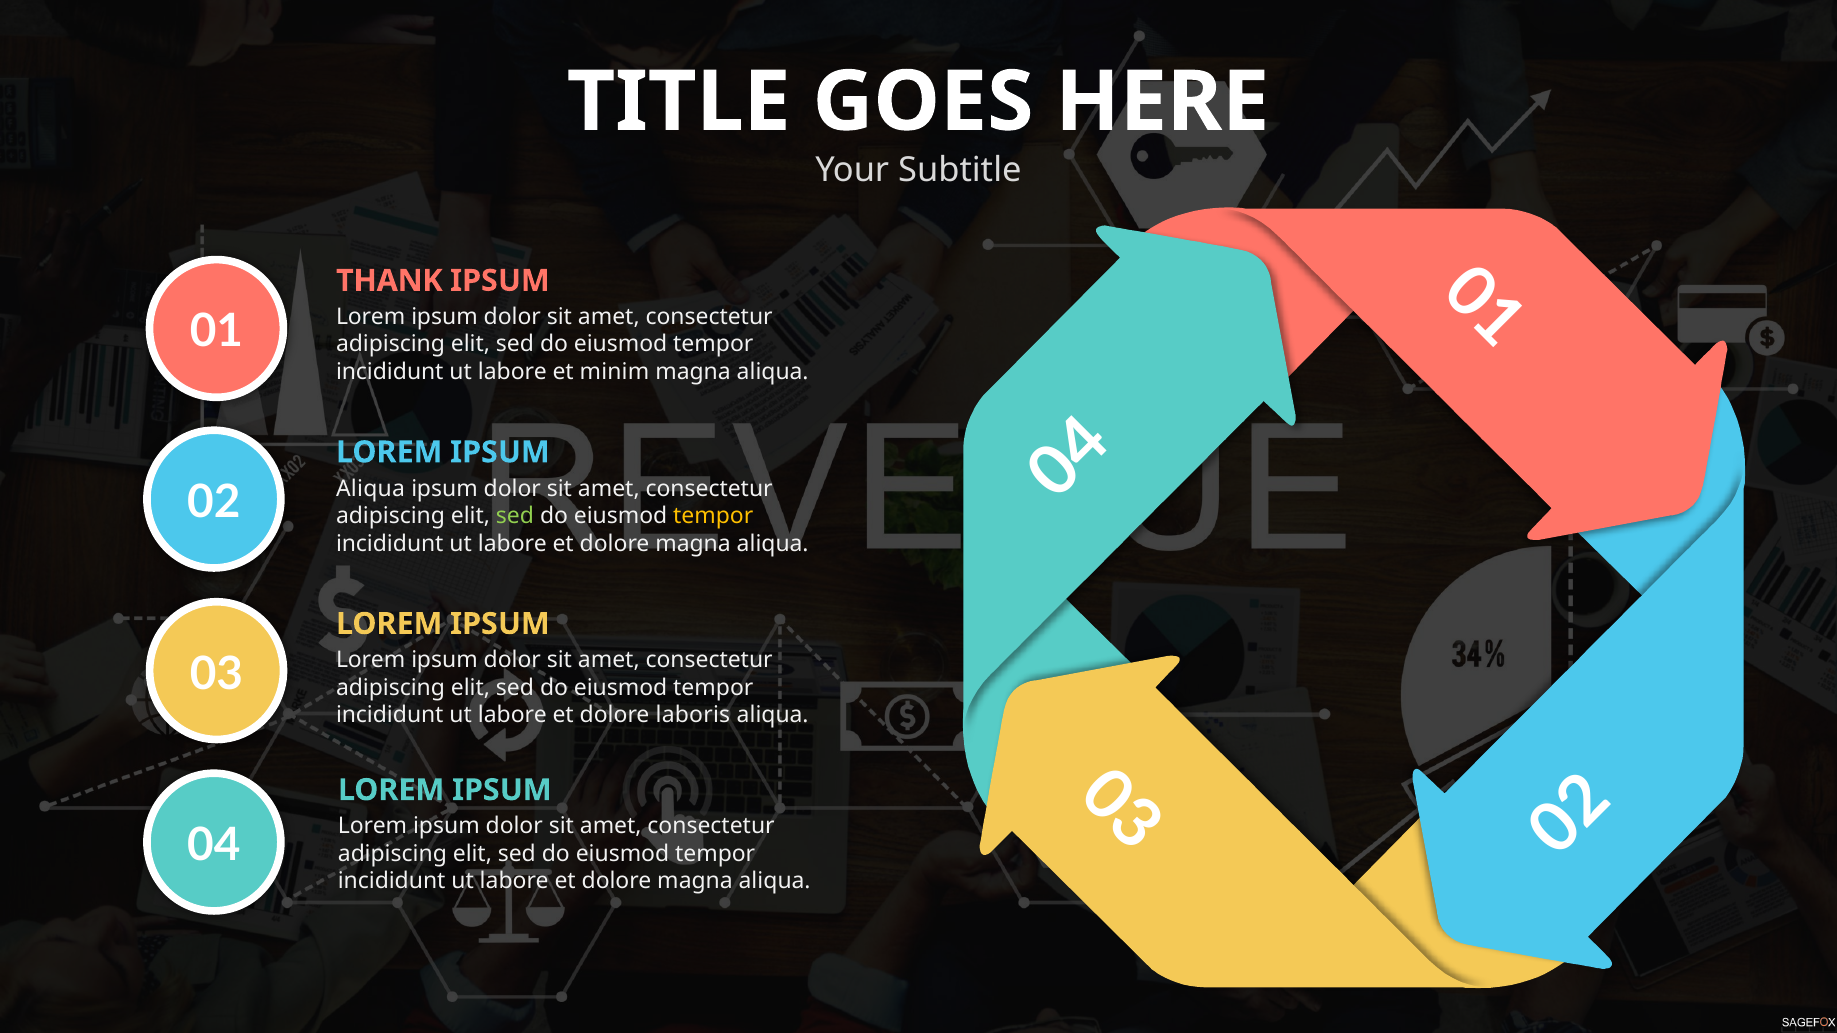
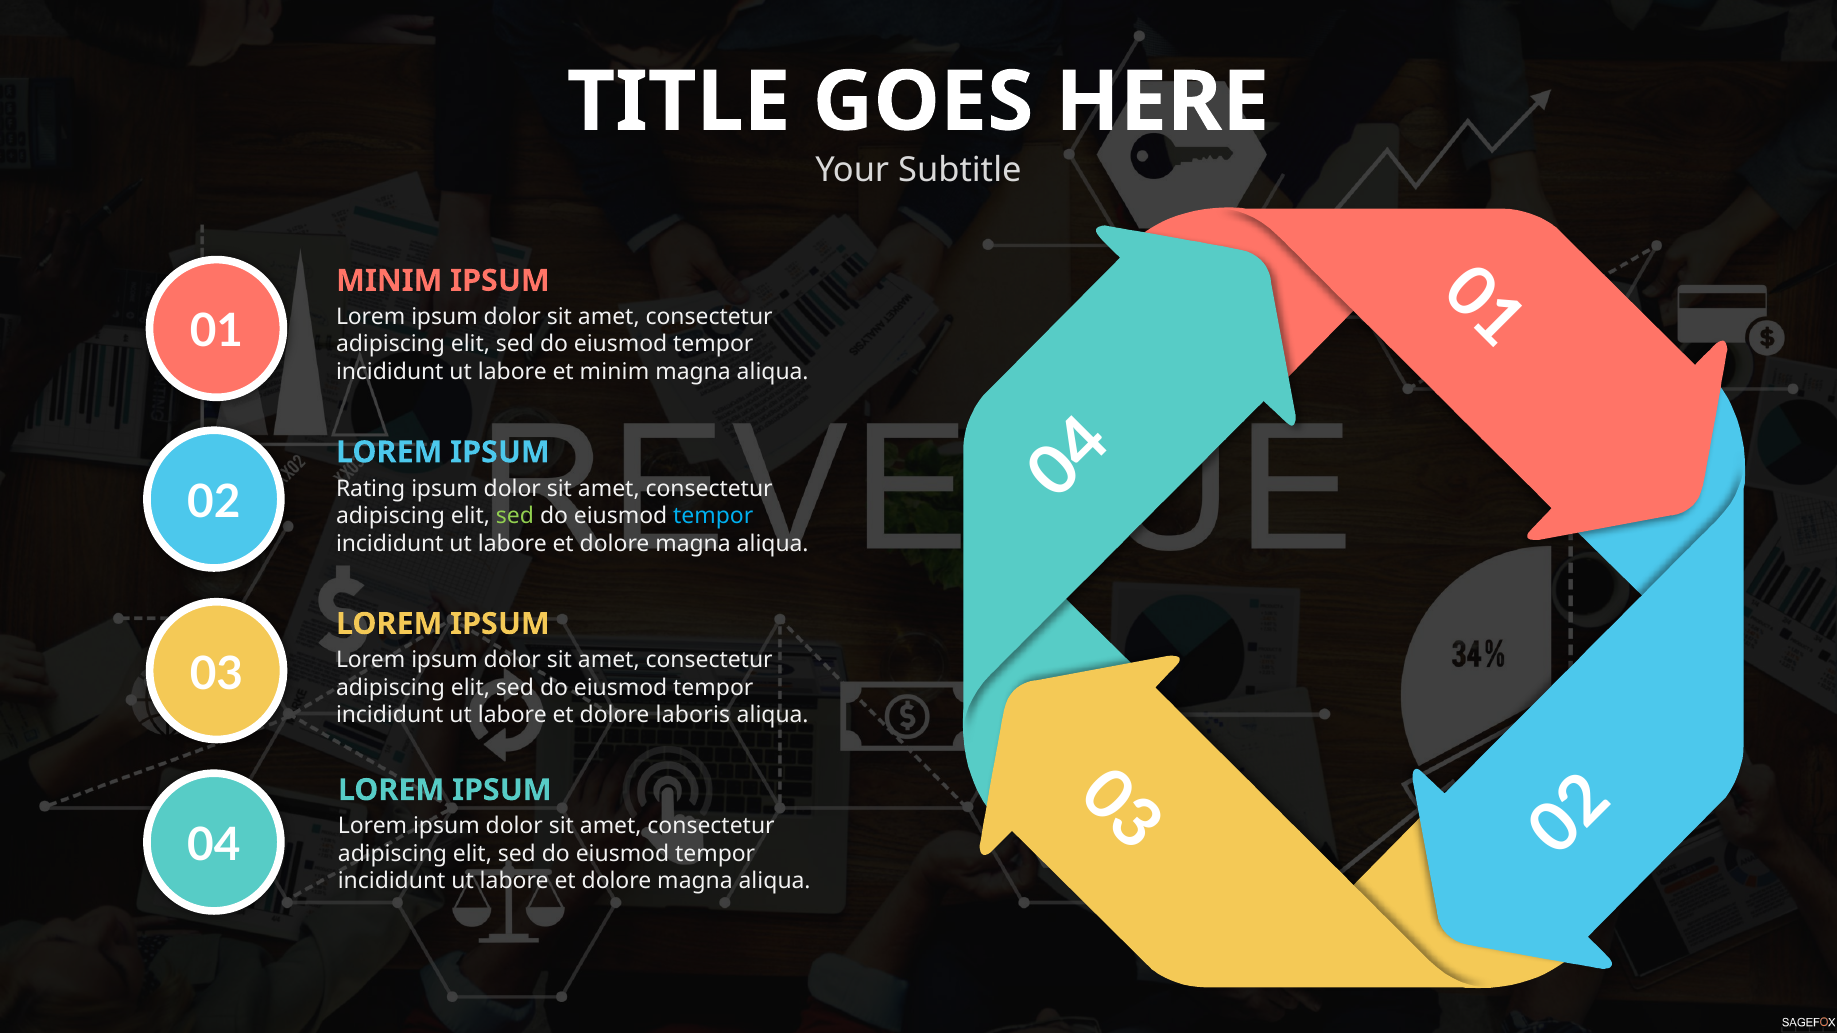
THANK: THANK -> MINIM (389, 281)
Aliqua: Aliqua -> Rating (371, 489)
tempor colour: yellow -> light blue (713, 516)
